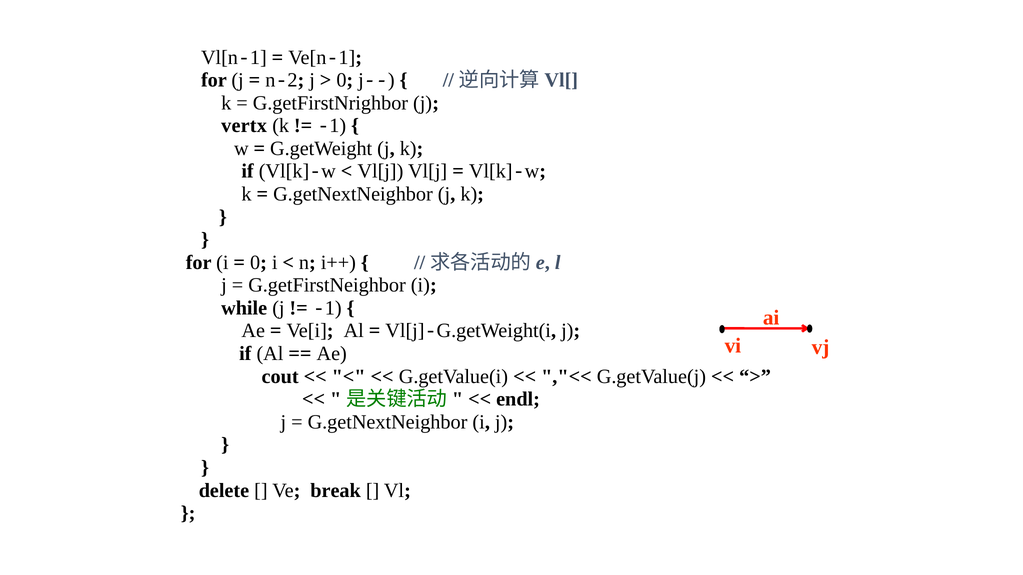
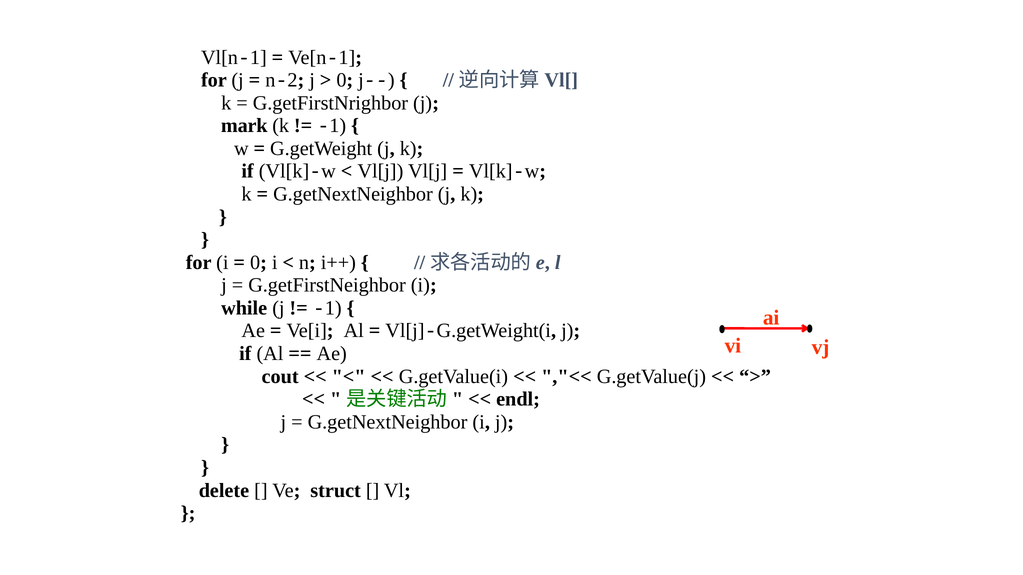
vertx: vertx -> mark (244, 126)
break: break -> struct (336, 491)
